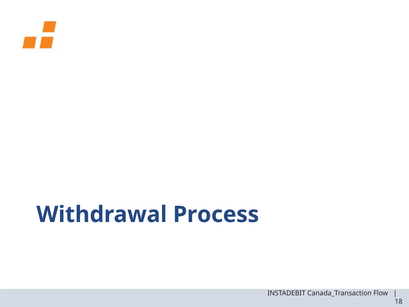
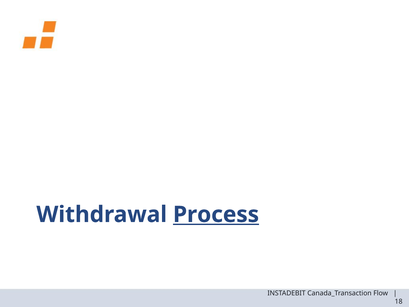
Process underline: none -> present (216, 214)
